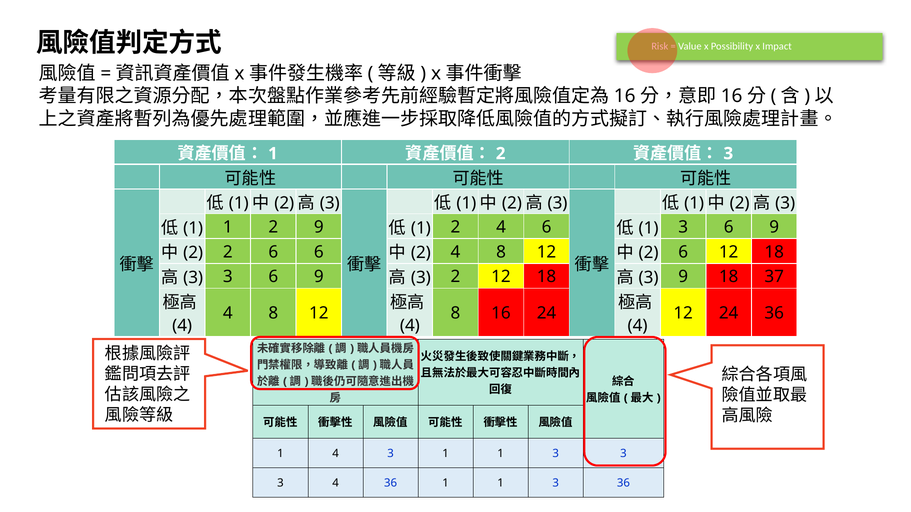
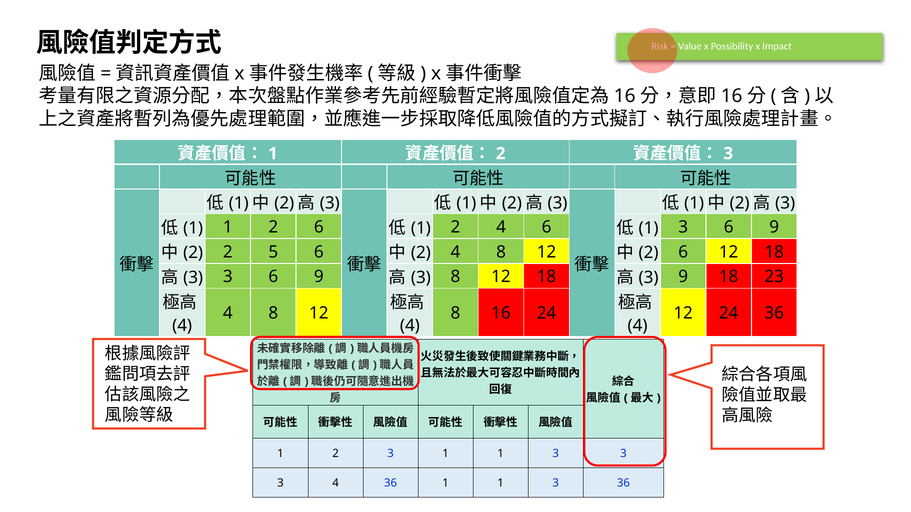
1 2 9: 9 -> 6 (319, 227)
6: 6 -> 5 (273, 252)
2: 2 -> 8 (455, 277)
37: 37 -> 23 (774, 277)
4: 4 -> 2 (336, 454)
